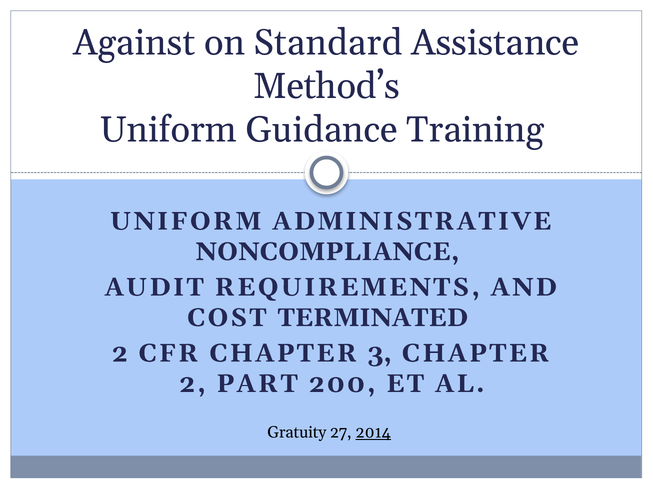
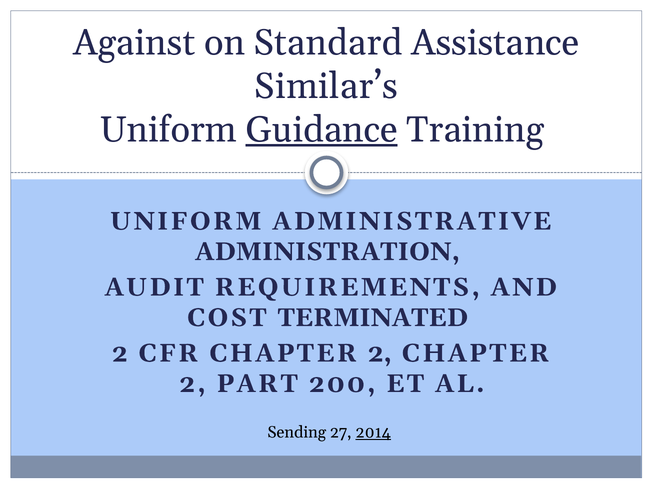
Method’s: Method’s -> Similar’s (326, 86)
Guidance underline: none -> present (322, 130)
NONCOMPLIANCE: NONCOMPLIANCE -> ADMINISTRATION (327, 252)
CFR CHAPTER 3: 3 -> 2 (380, 354)
Gratuity: Gratuity -> Sending (297, 433)
